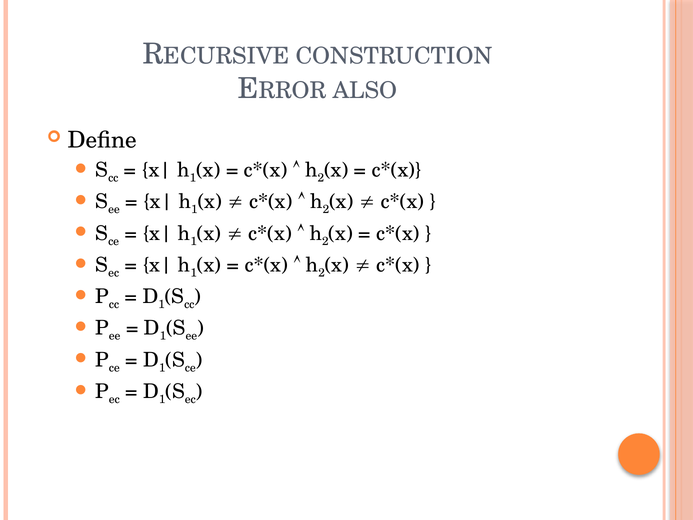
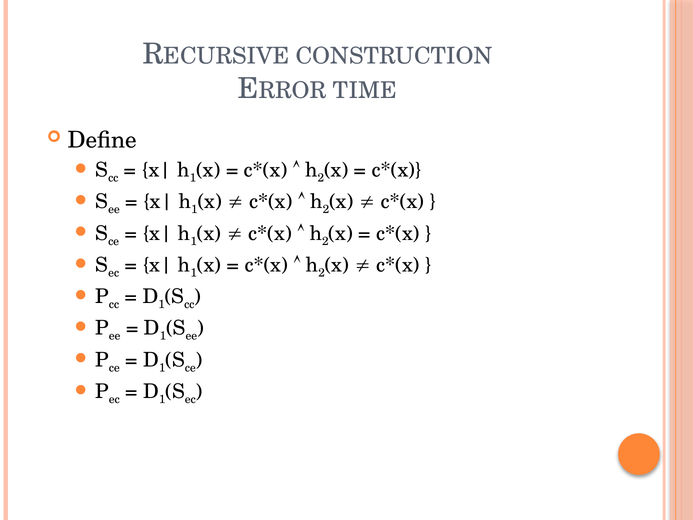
ALSO: ALSO -> TIME (365, 91)
